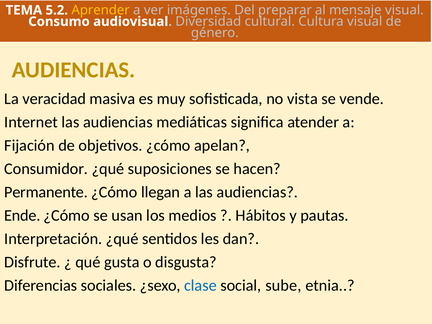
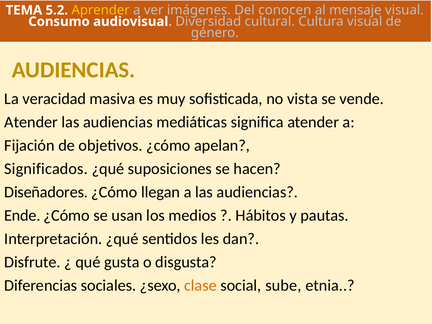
preparar: preparar -> conocen (285, 10)
Internet: Internet -> Atender (31, 122)
Consumidor: Consumidor -> Significados (46, 169)
Permanente: Permanente -> Diseñadores (46, 192)
clase colour: blue -> orange (200, 285)
